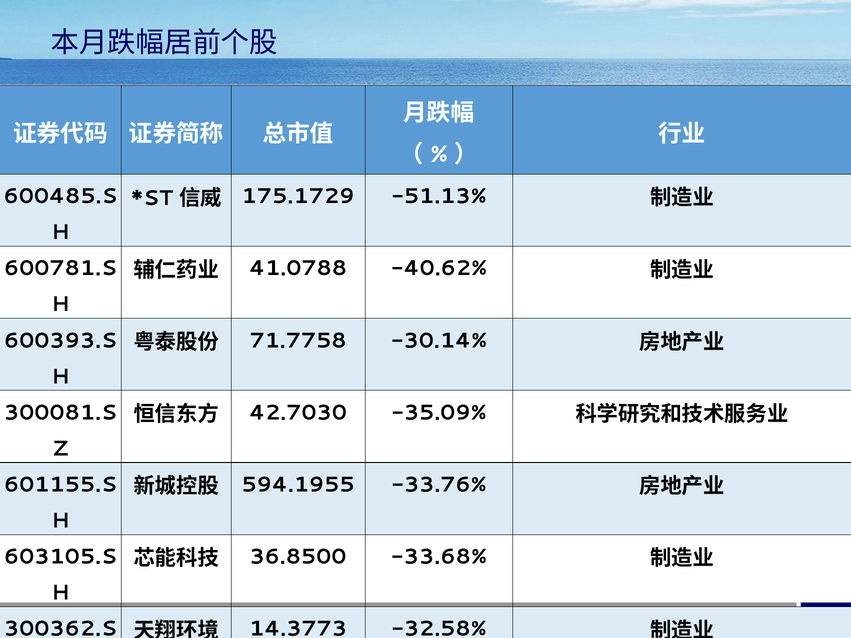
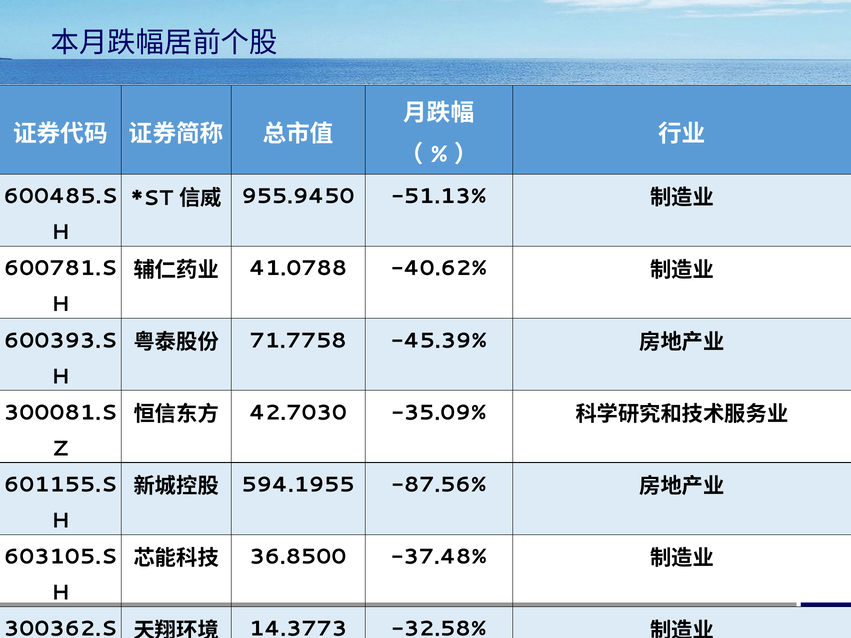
175.1729: 175.1729 -> 955.9450 (298, 196)
-30.14%: -30.14% -> -45.39% (439, 341)
-33.76%: -33.76% -> -87.56% (439, 485)
-33.68%: -33.68% -> -37.48% (439, 557)
